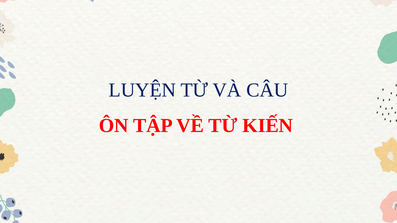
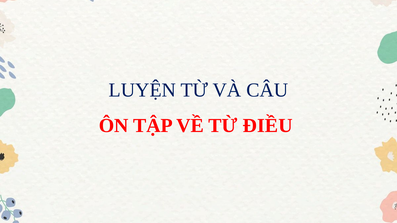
KIẾN: KIẾN -> ĐIỀU (268, 126)
